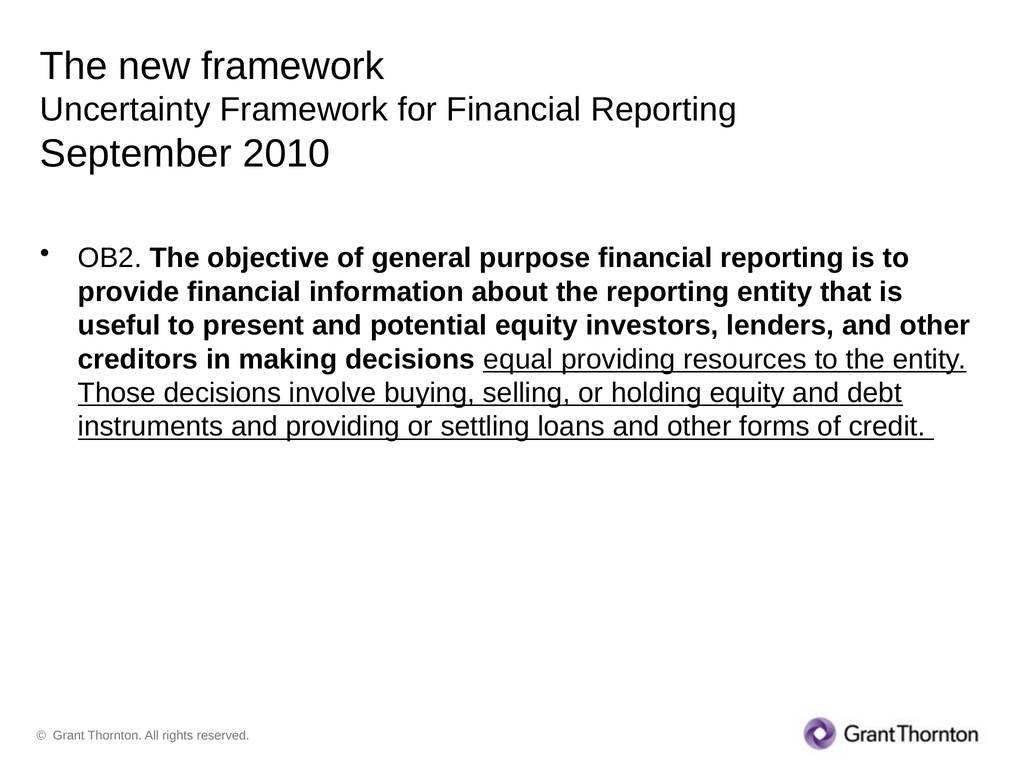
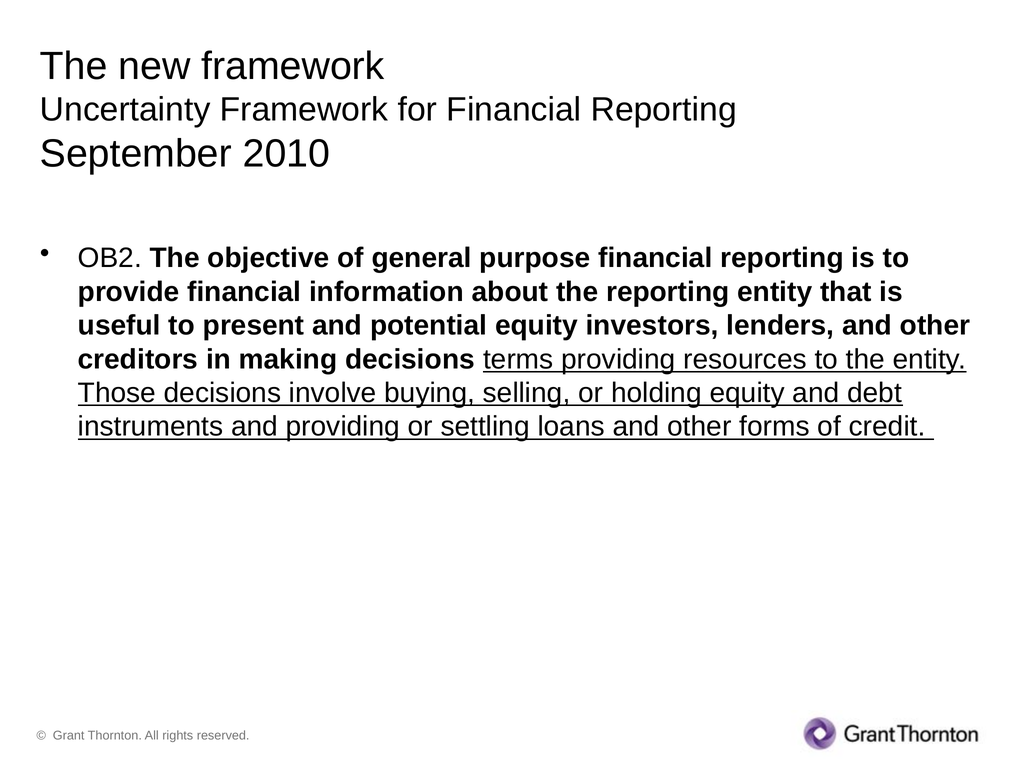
equal: equal -> terms (518, 359)
